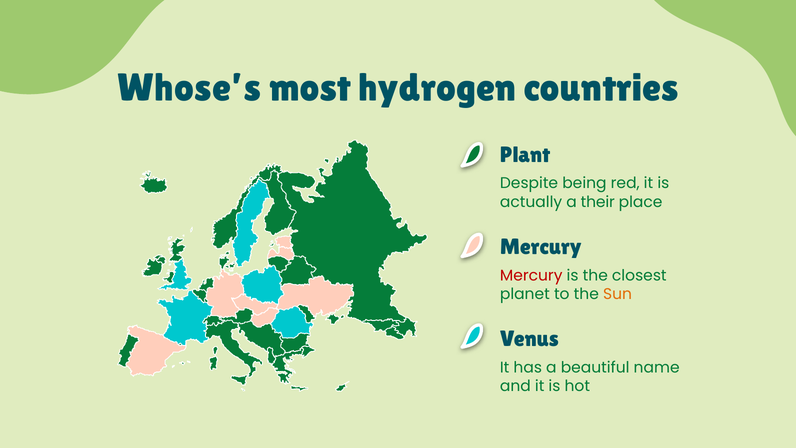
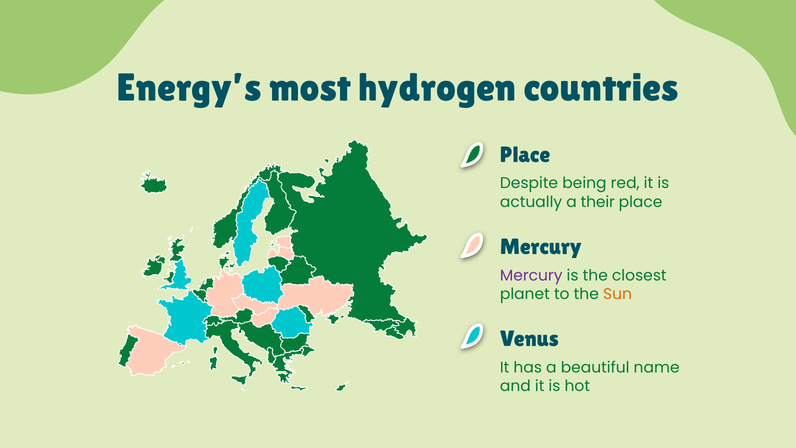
Whose’s: Whose’s -> Energy’s (189, 88)
Plant: Plant -> Place (525, 155)
Mercury colour: red -> purple (531, 275)
